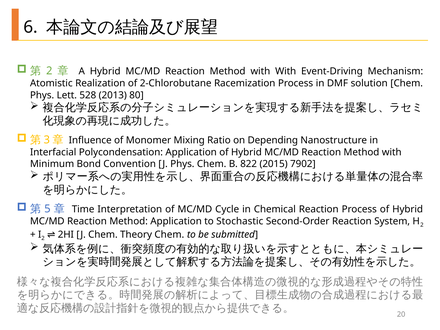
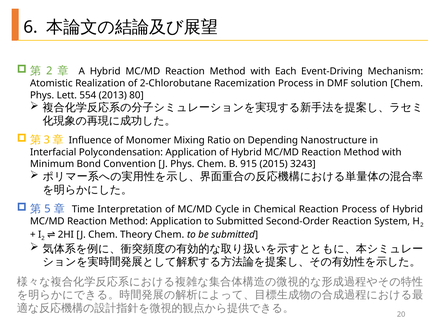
with With: With -> Each (286, 71)
528: 528 -> 554 (88, 95)
822: 822 -> 915 (249, 164)
7902: 7902 -> 3243 (303, 164)
to Stochastic: Stochastic -> Submitted (240, 221)
